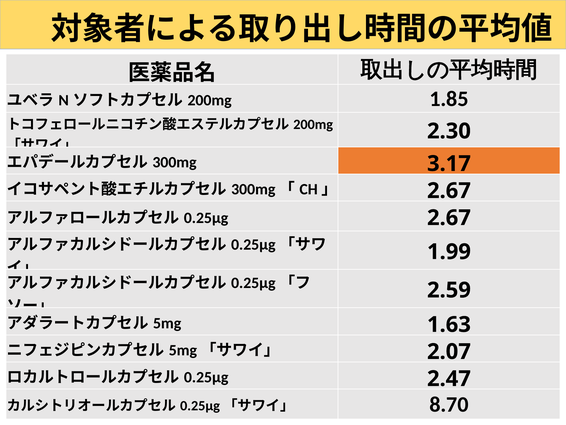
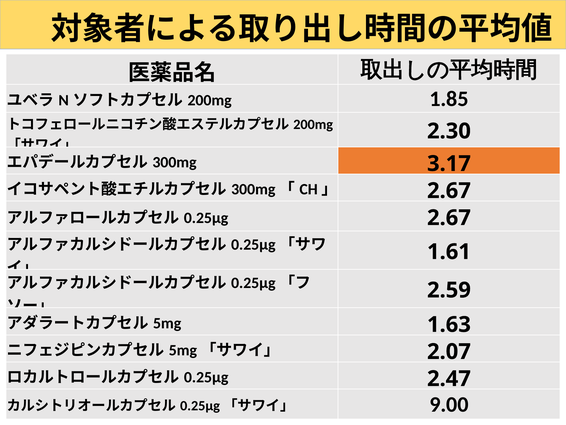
1.99: 1.99 -> 1.61 (449, 251)
8.70: 8.70 -> 9.00 (449, 404)
